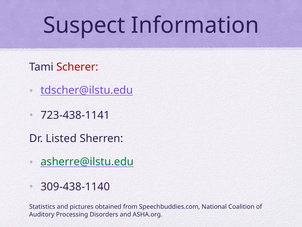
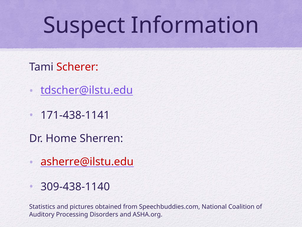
723-438-1141: 723-438-1141 -> 171-438-1141 (75, 115)
Listed: Listed -> Home (61, 138)
asherre@ilstu.edu colour: green -> red (87, 161)
